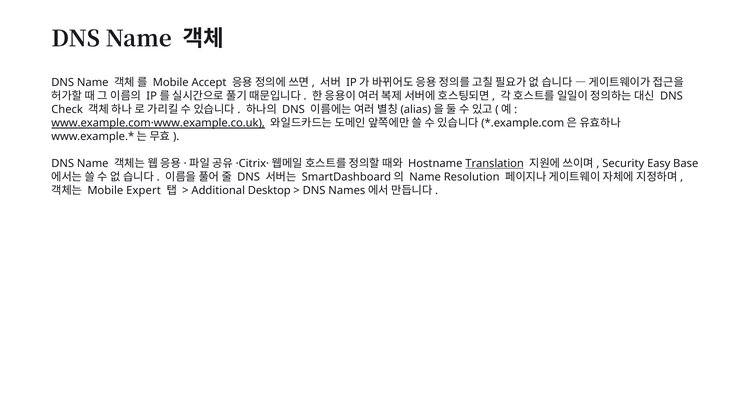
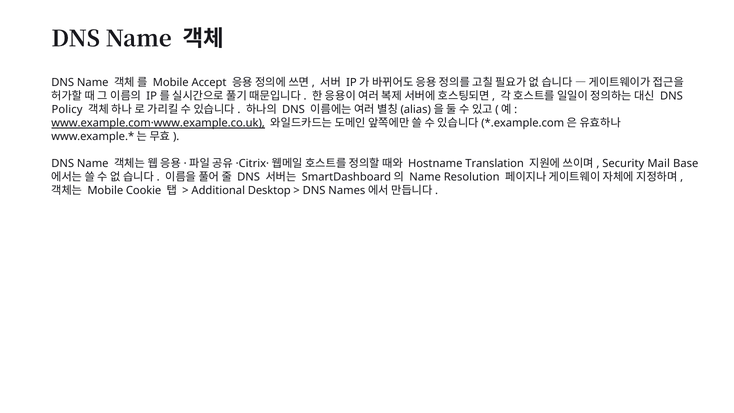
Check: Check -> Policy (67, 110)
Translation underline: present -> none (495, 163)
Easy: Easy -> Mail (659, 163)
Expert: Expert -> Cookie (144, 190)
